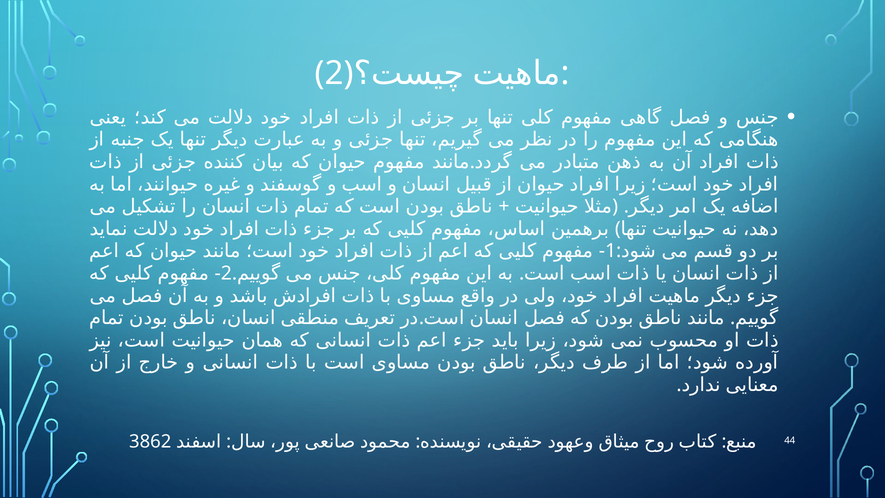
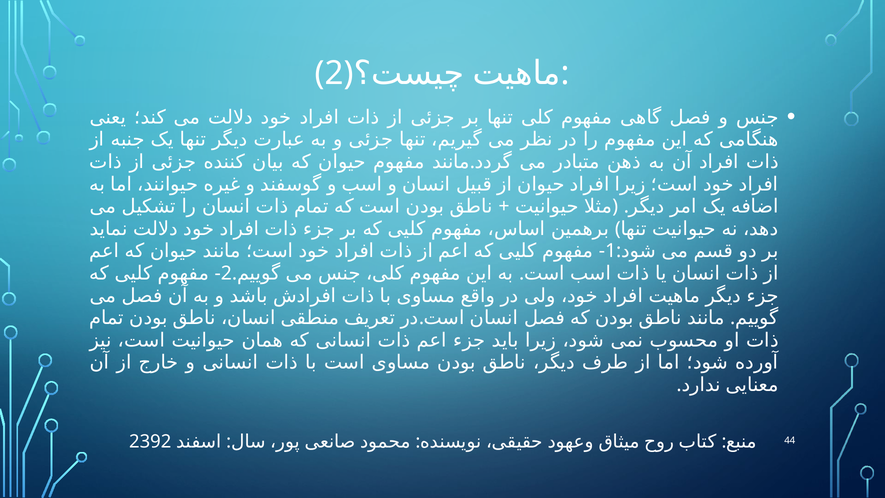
3862: 3862 -> 2392 (150, 442)
